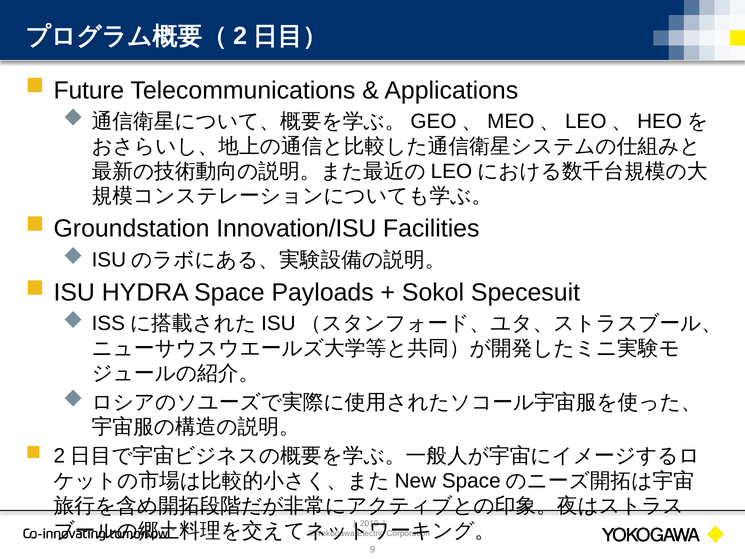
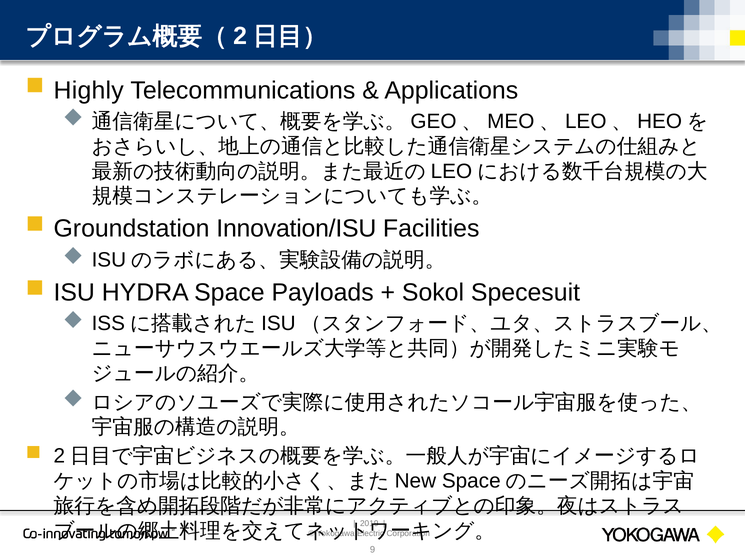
Future: Future -> Highly (89, 90)
